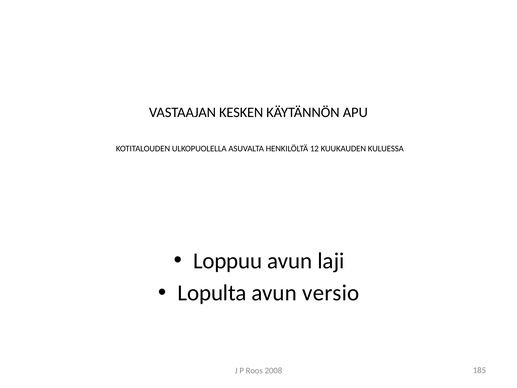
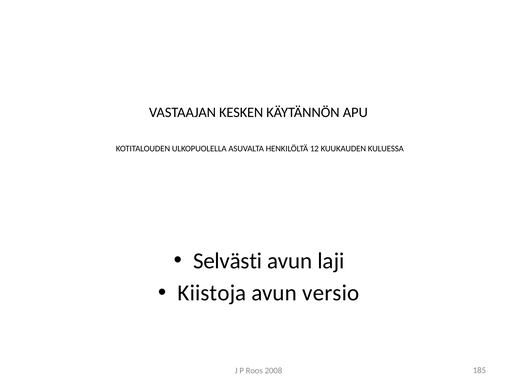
Loppuu: Loppuu -> Selvästi (228, 261)
Lopulta: Lopulta -> Kiistoja (212, 293)
